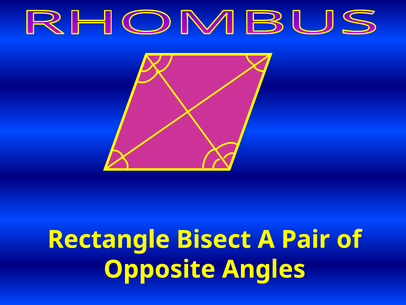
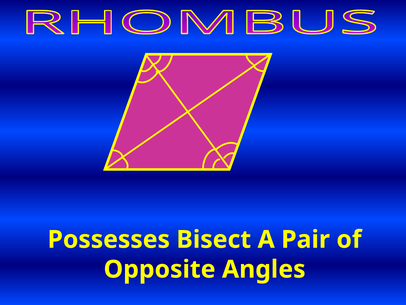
Rectangle: Rectangle -> Possesses (109, 239)
